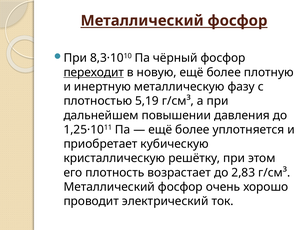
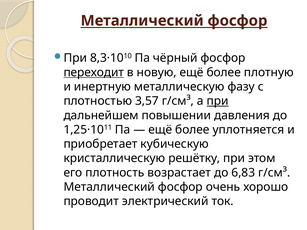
5,19: 5,19 -> 3,57 (147, 101)
при underline: none -> present (218, 101)
2,83: 2,83 -> 6,83 (243, 173)
